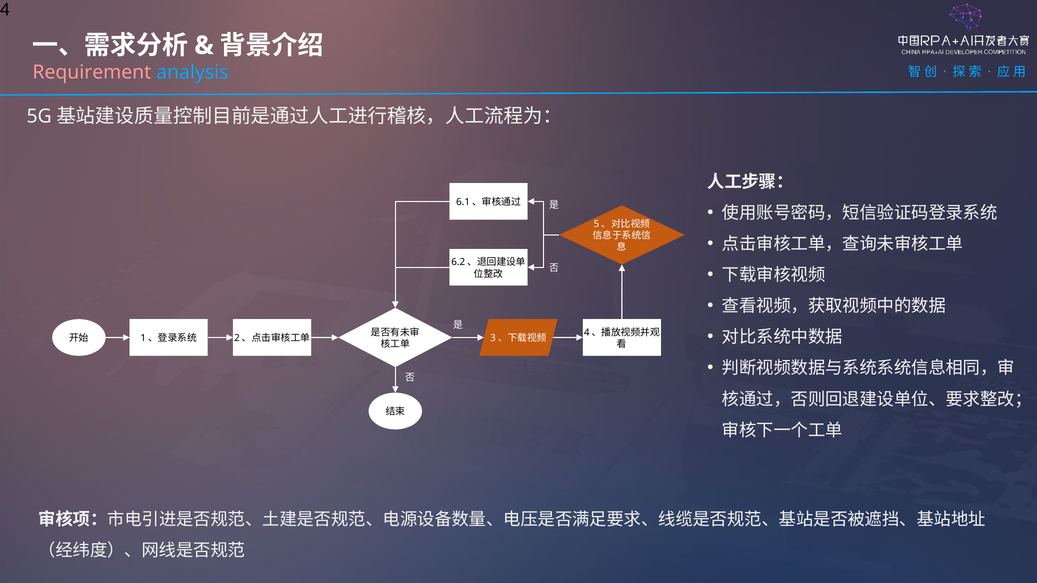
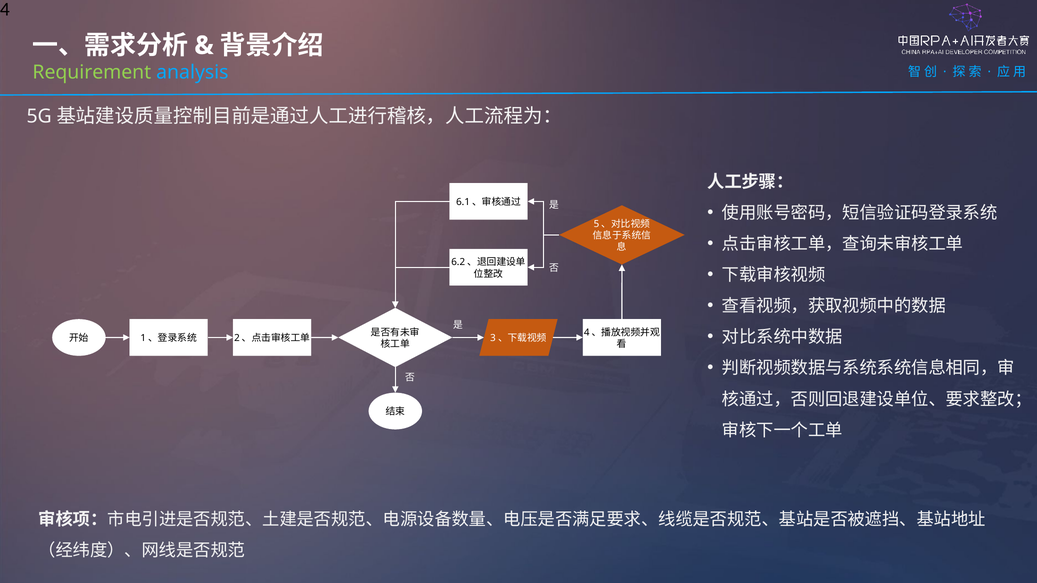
Requirement colour: pink -> light green (92, 72)
